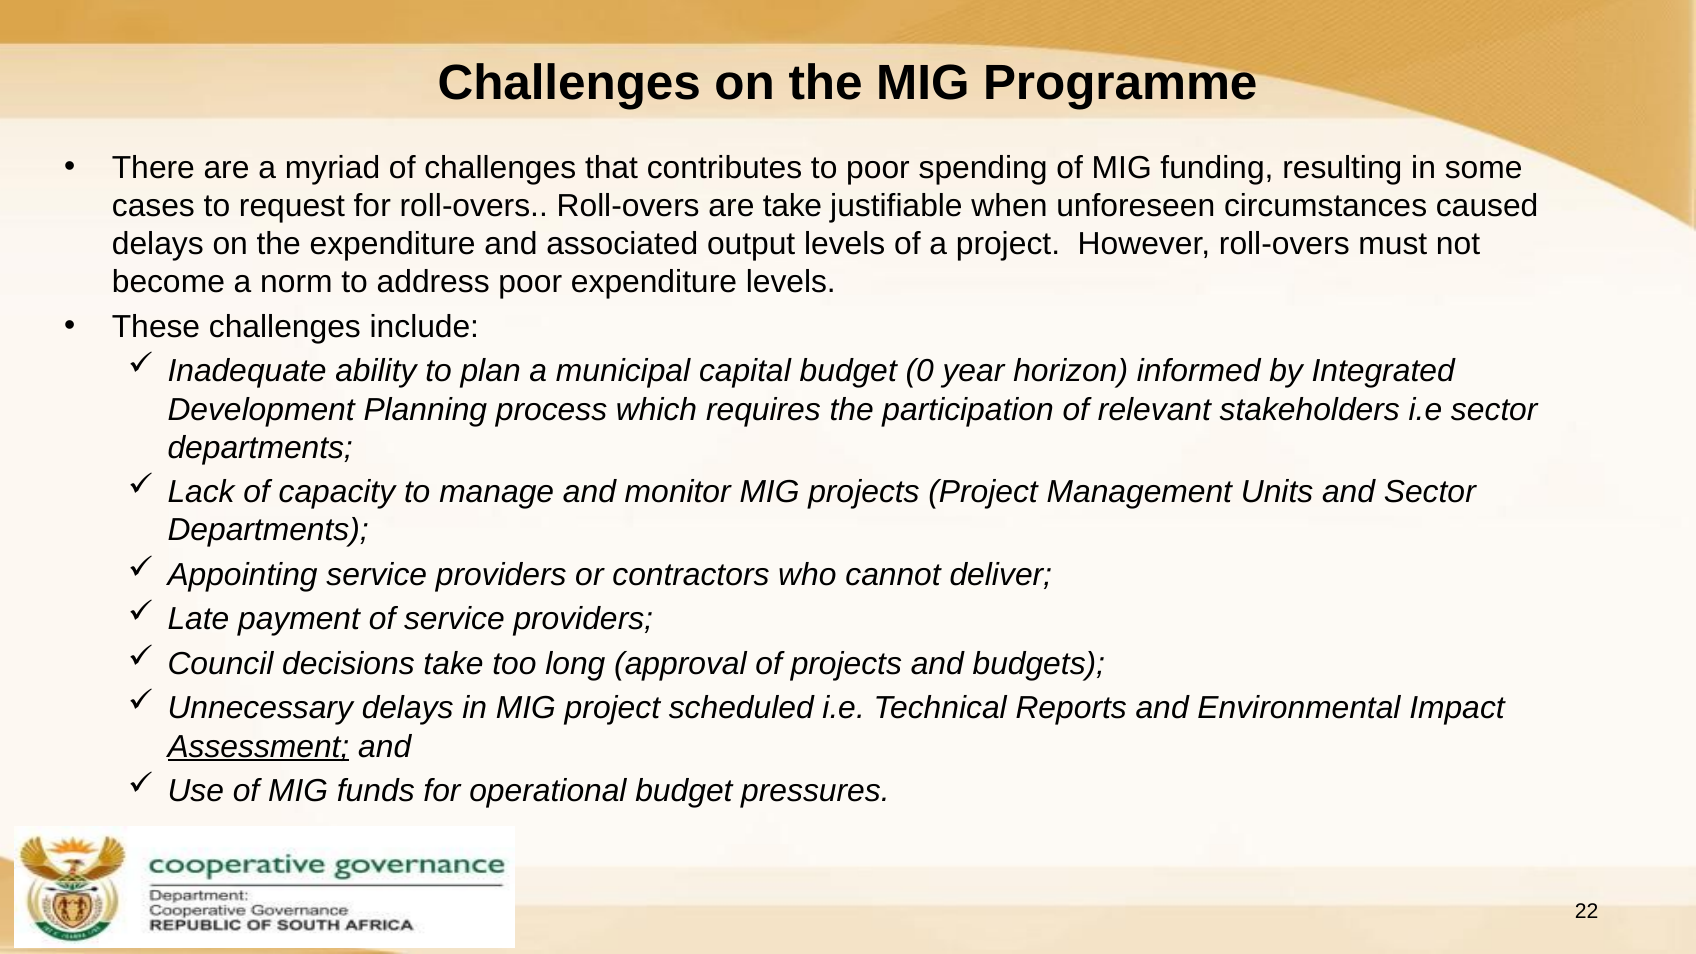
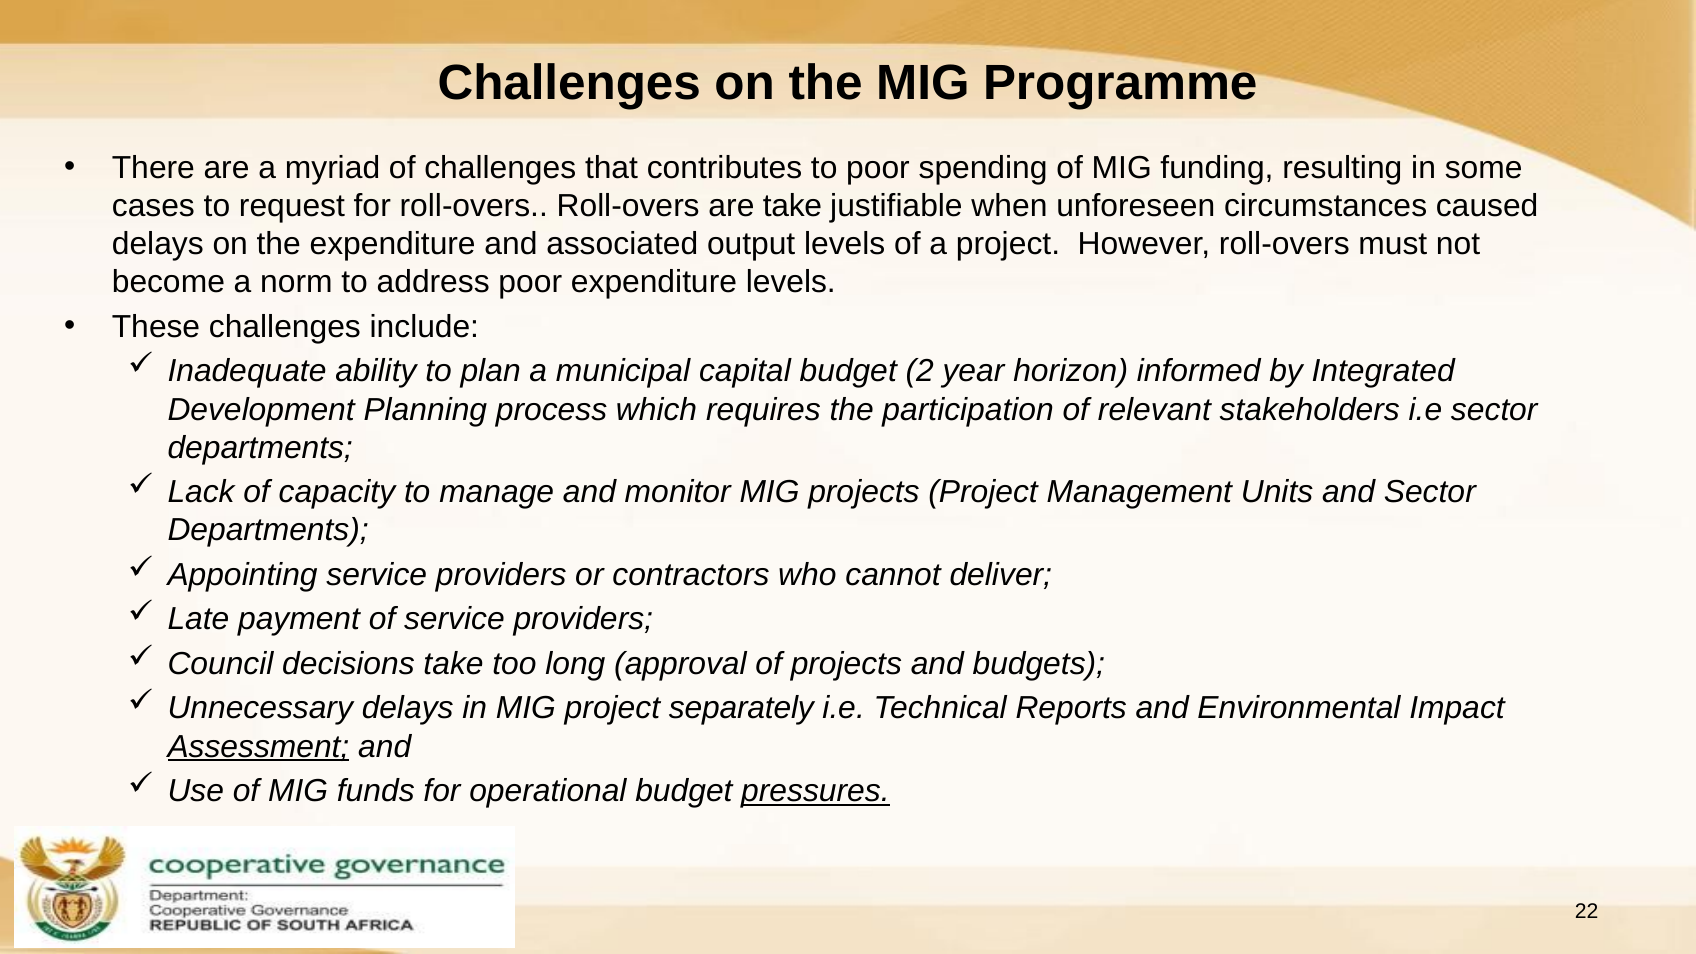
0: 0 -> 2 (920, 371)
scheduled: scheduled -> separately (741, 708)
pressures underline: none -> present (815, 791)
